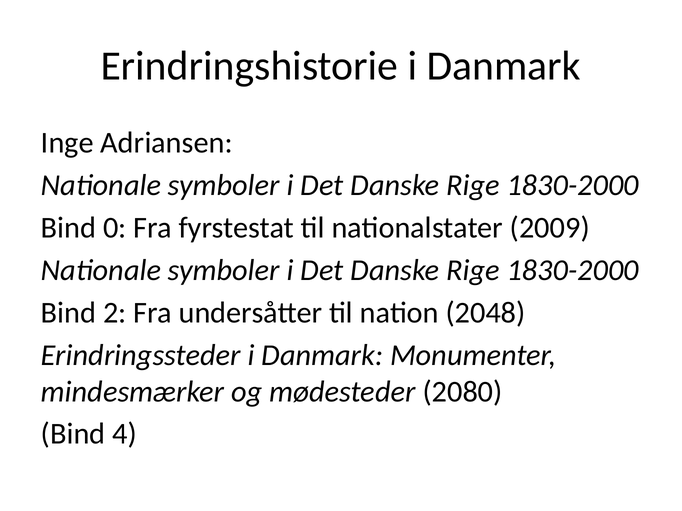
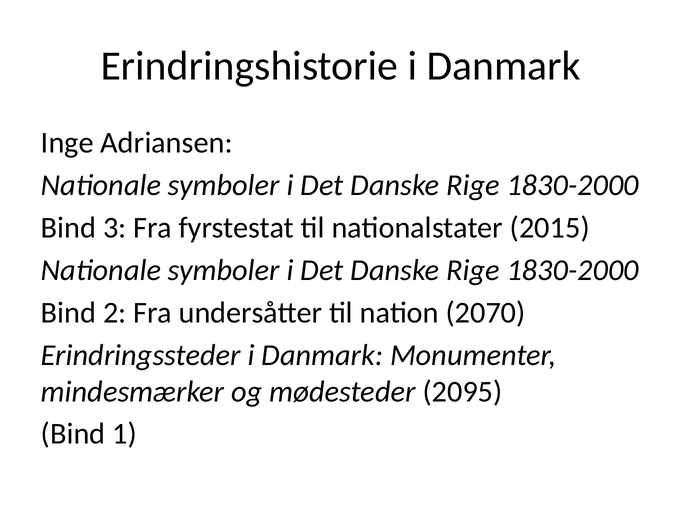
0: 0 -> 3 (115, 228)
2009: 2009 -> 2015 (550, 228)
2048: 2048 -> 2070 (486, 313)
2080: 2080 -> 2095 (463, 392)
4: 4 -> 1 (125, 434)
